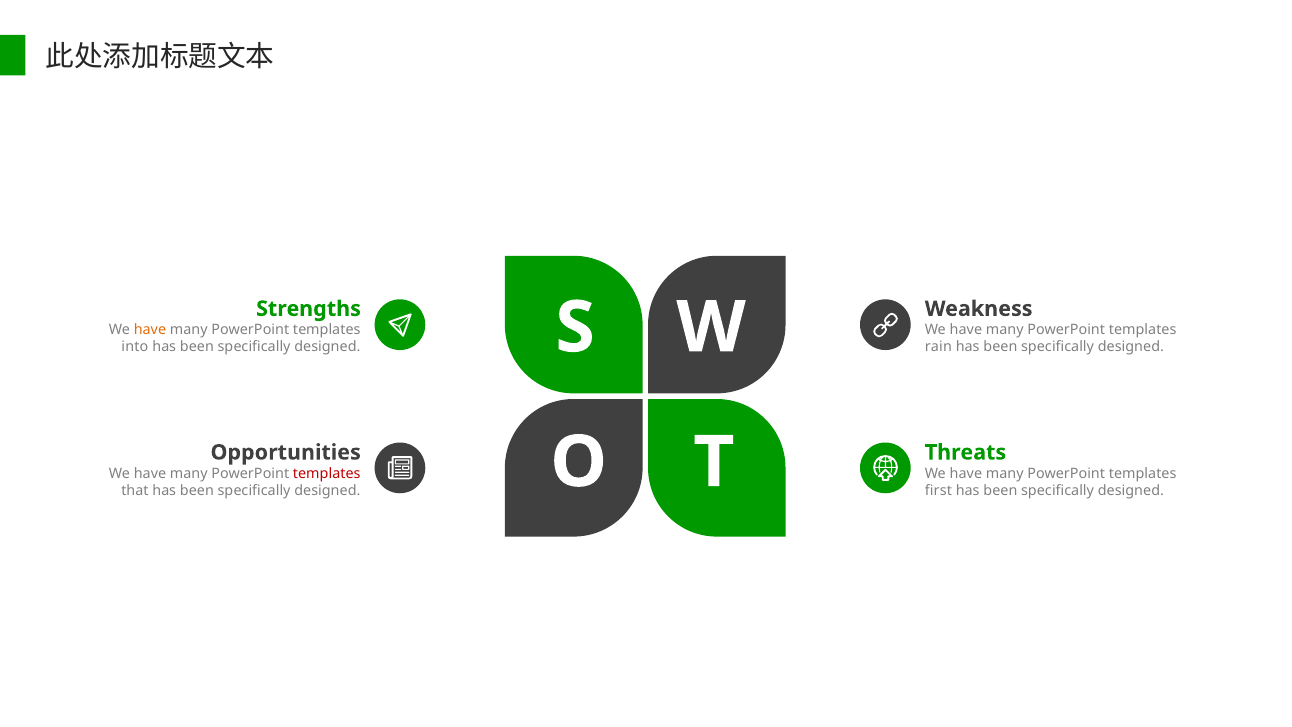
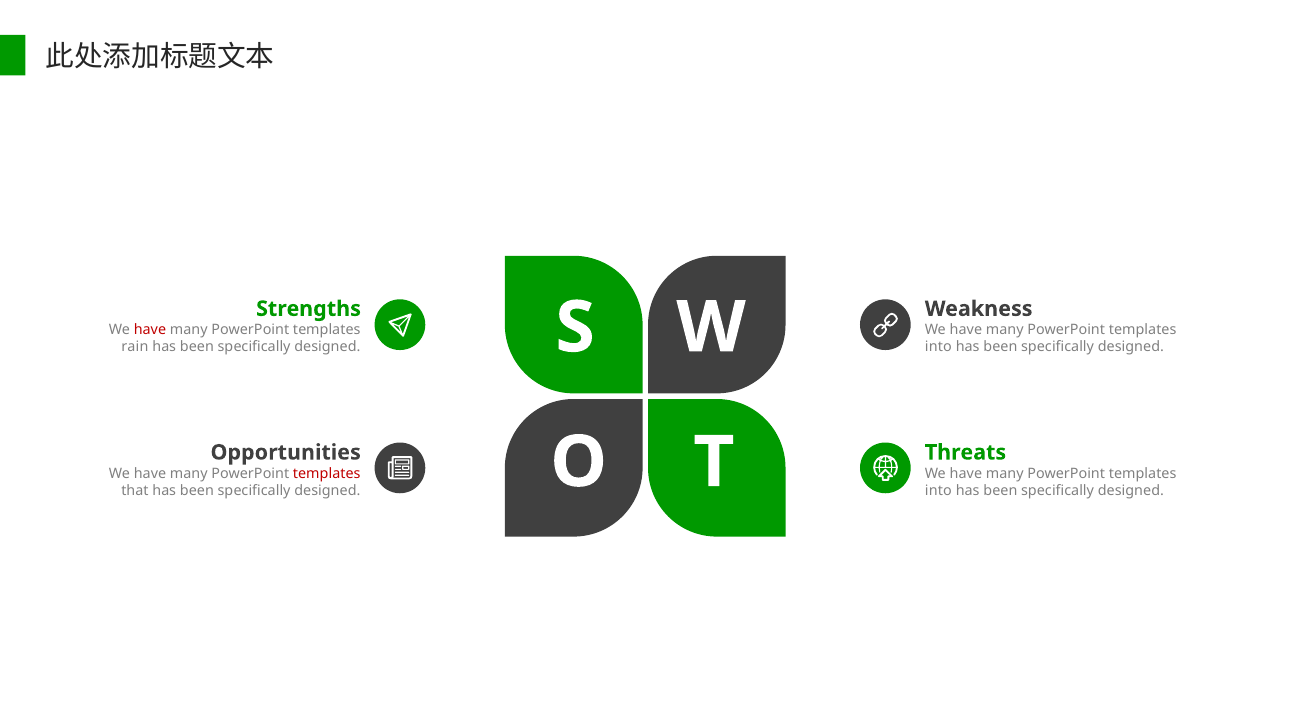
have colour: orange -> red (150, 330)
into: into -> rain (135, 347)
rain: rain -> into (938, 347)
first: first -> into (938, 490)
